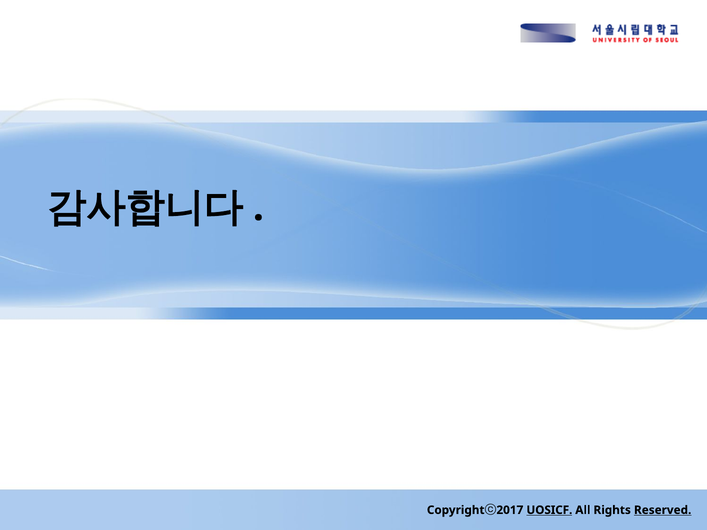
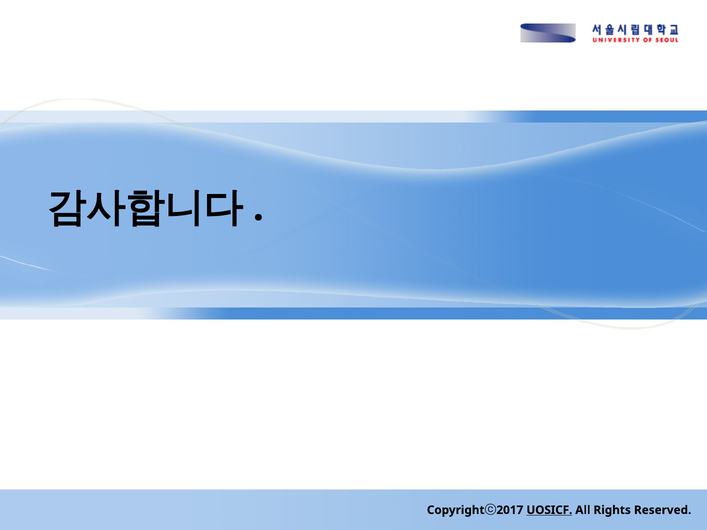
Reserved underline: present -> none (663, 510)
